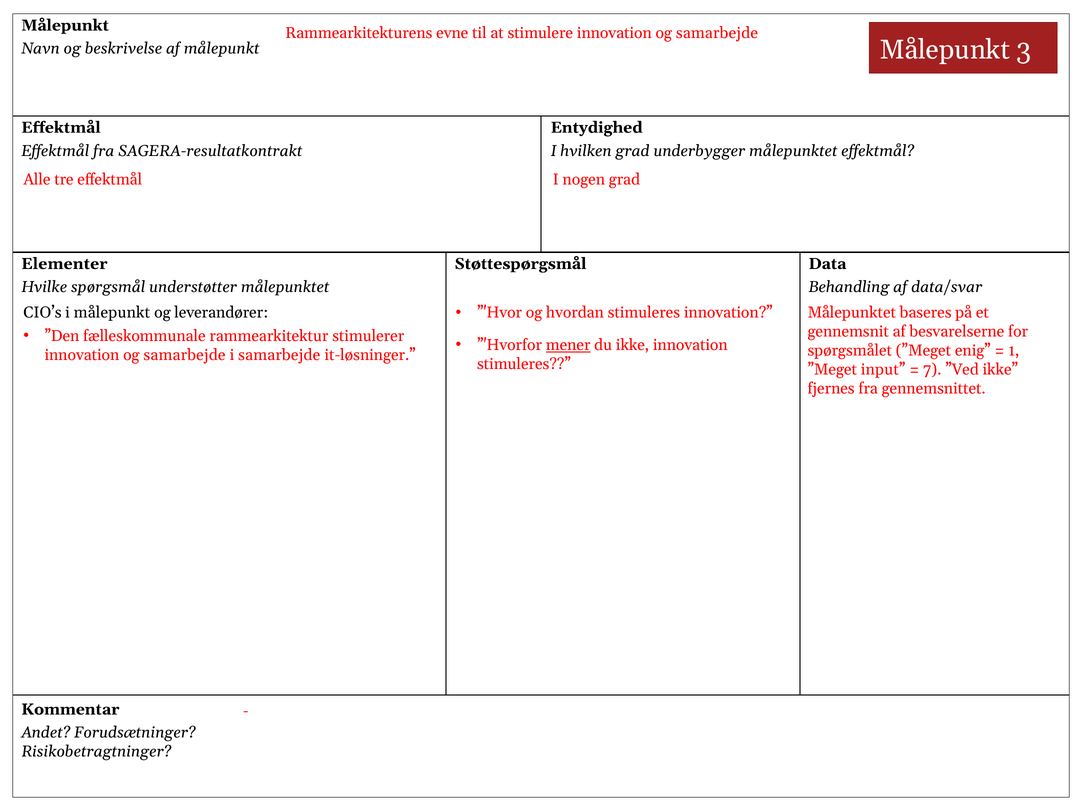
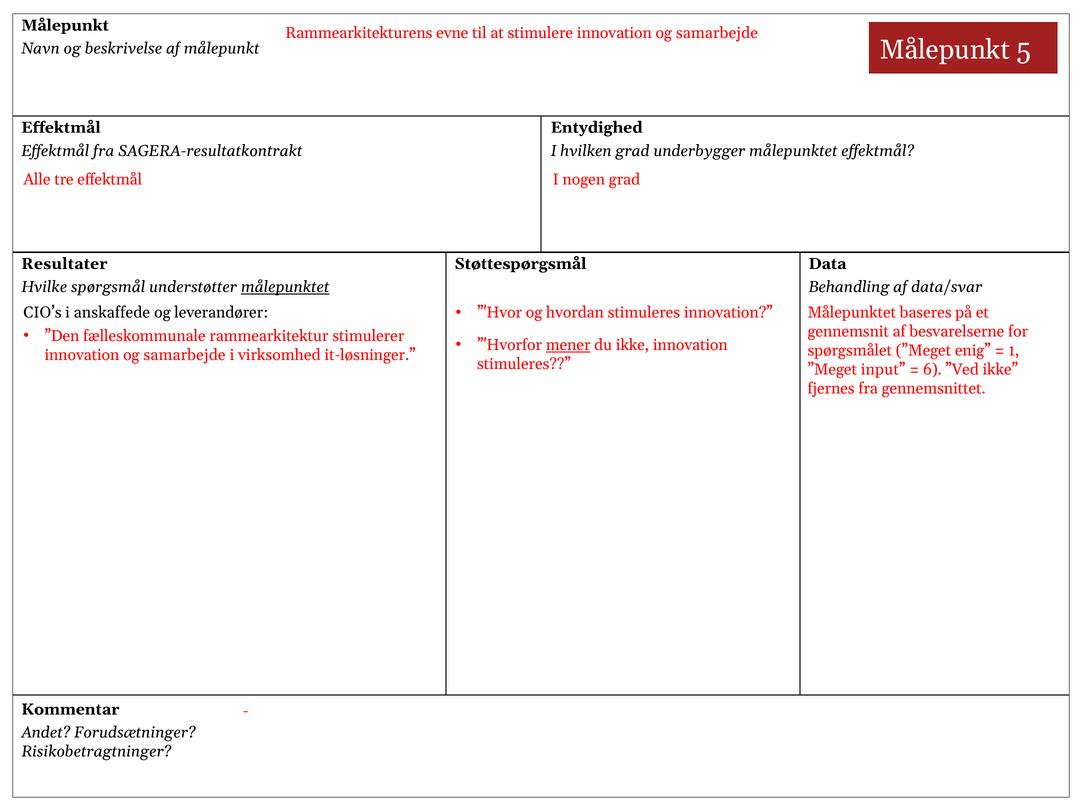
3: 3 -> 5 (1024, 50)
Elementer: Elementer -> Resultater (64, 264)
målepunktet underline: none -> present (285, 287)
i målepunkt: målepunkt -> anskaffede (112, 313)
i samarbejde: samarbejde -> virksomhed (279, 355)
7: 7 -> 6 (932, 370)
